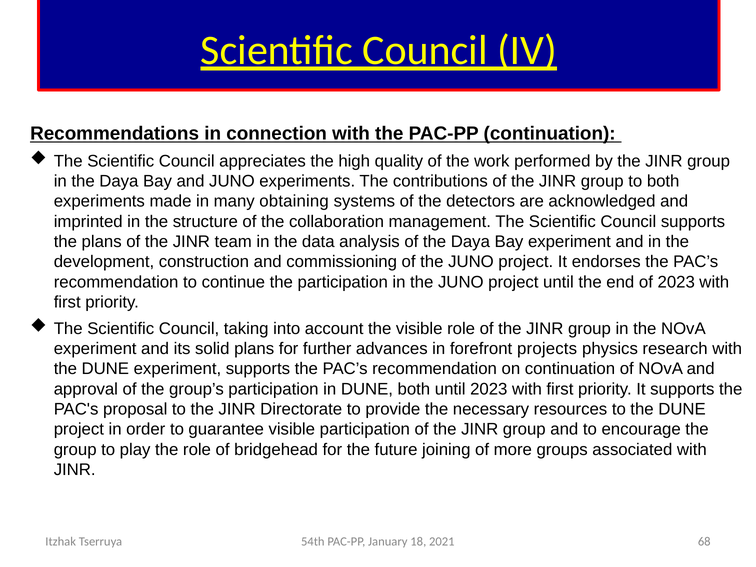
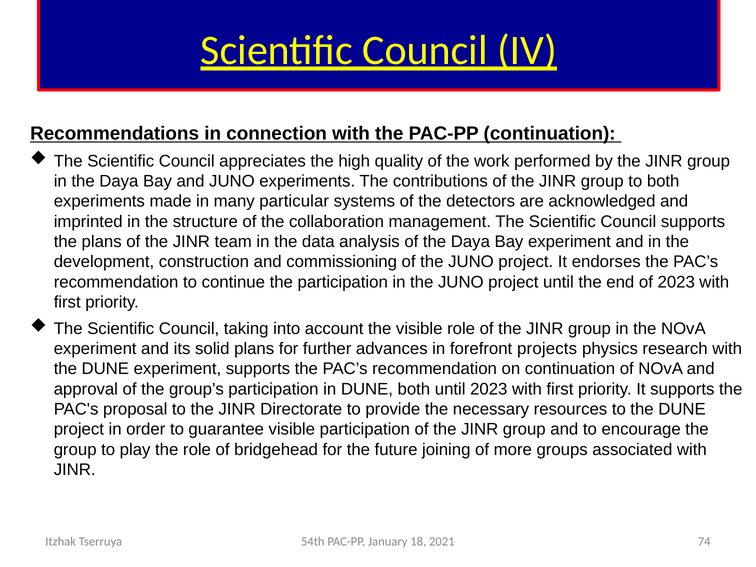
obtaining: obtaining -> particular (294, 201)
68: 68 -> 74 (704, 541)
